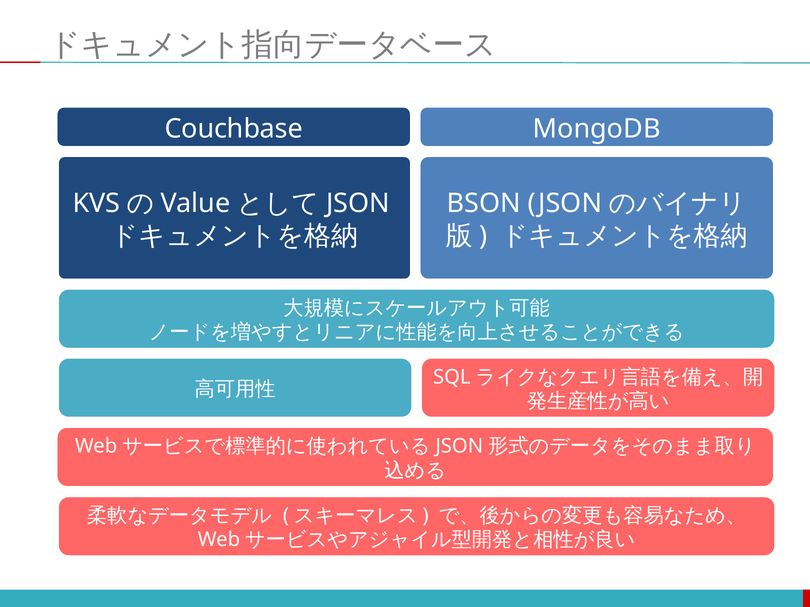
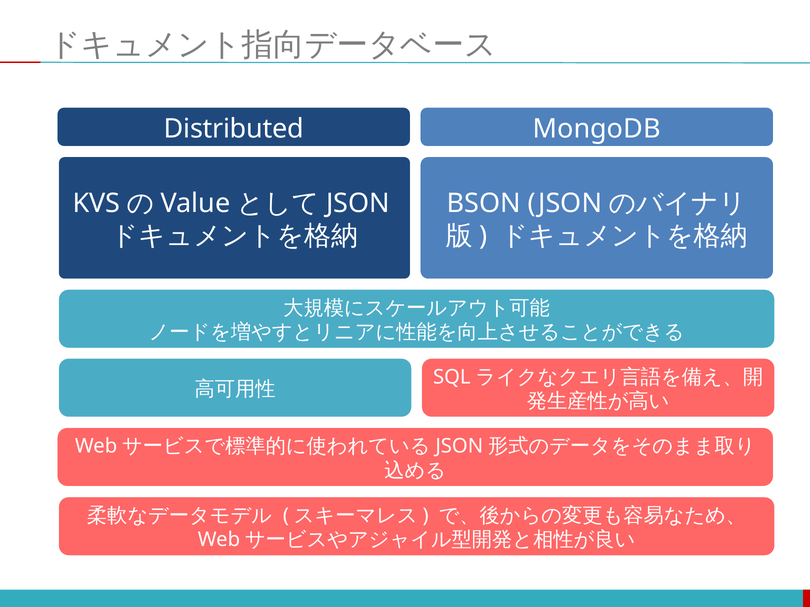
Couchbase: Couchbase -> Distributed (234, 129)
